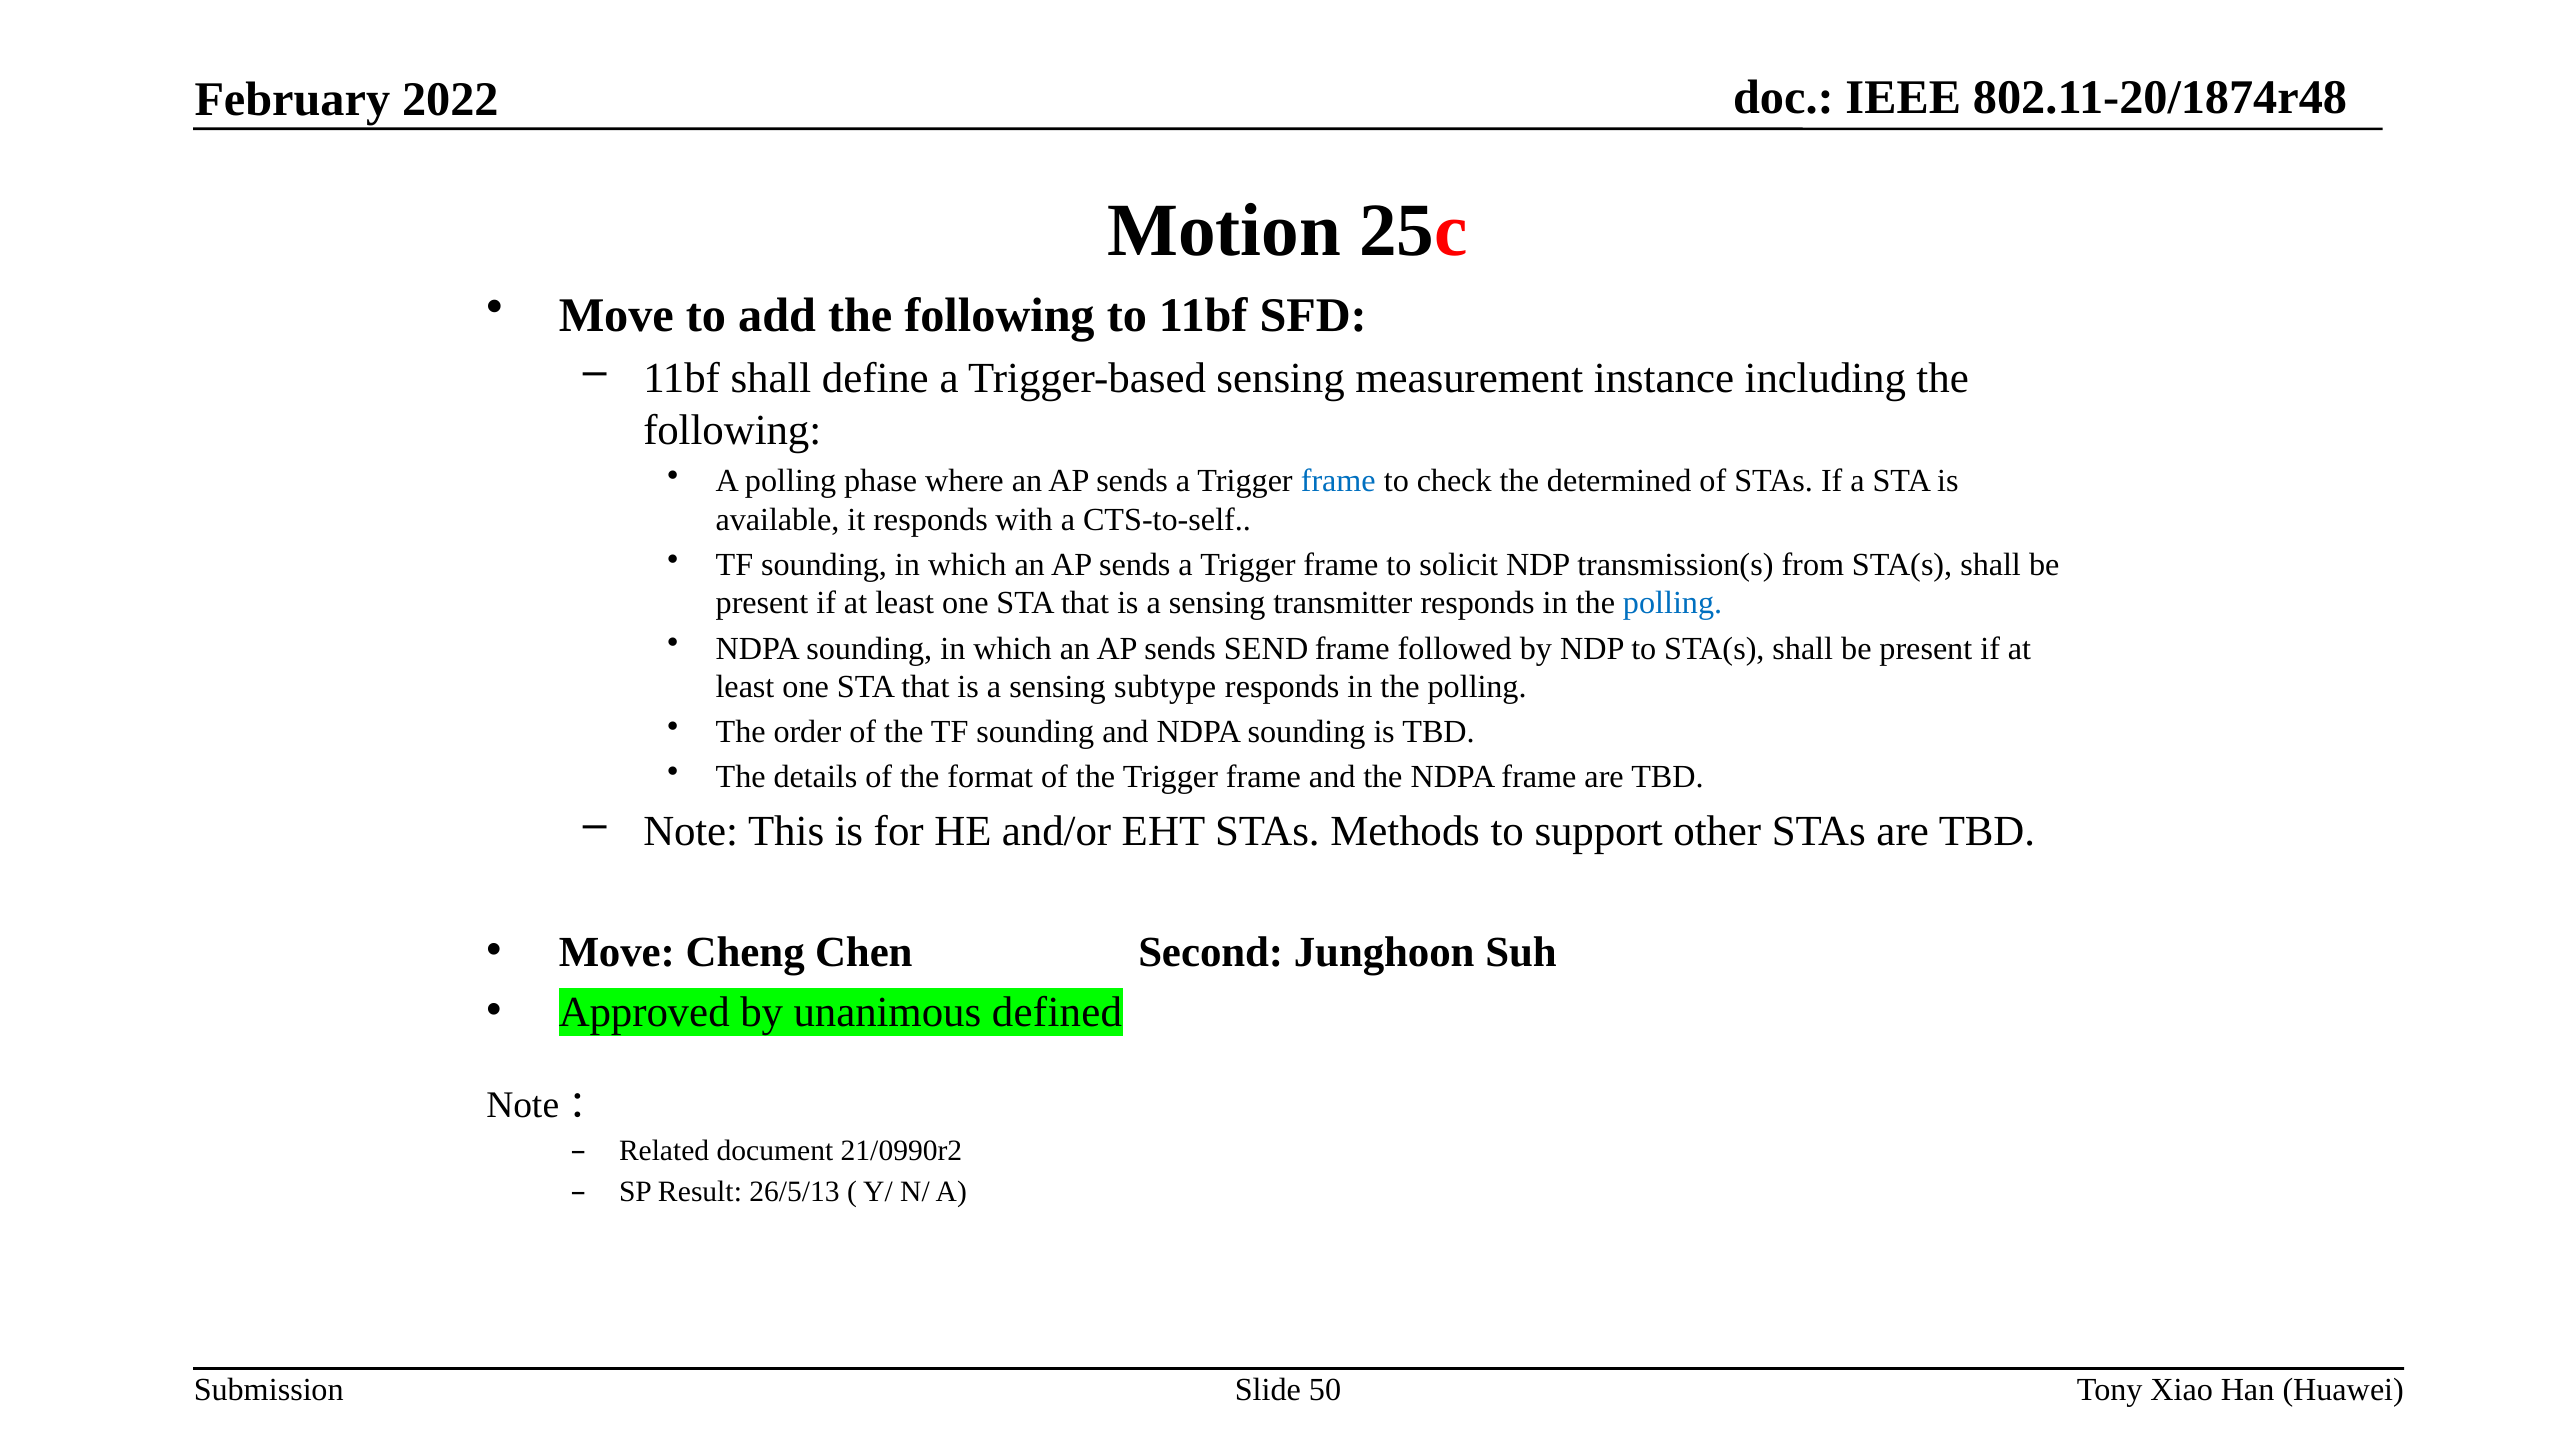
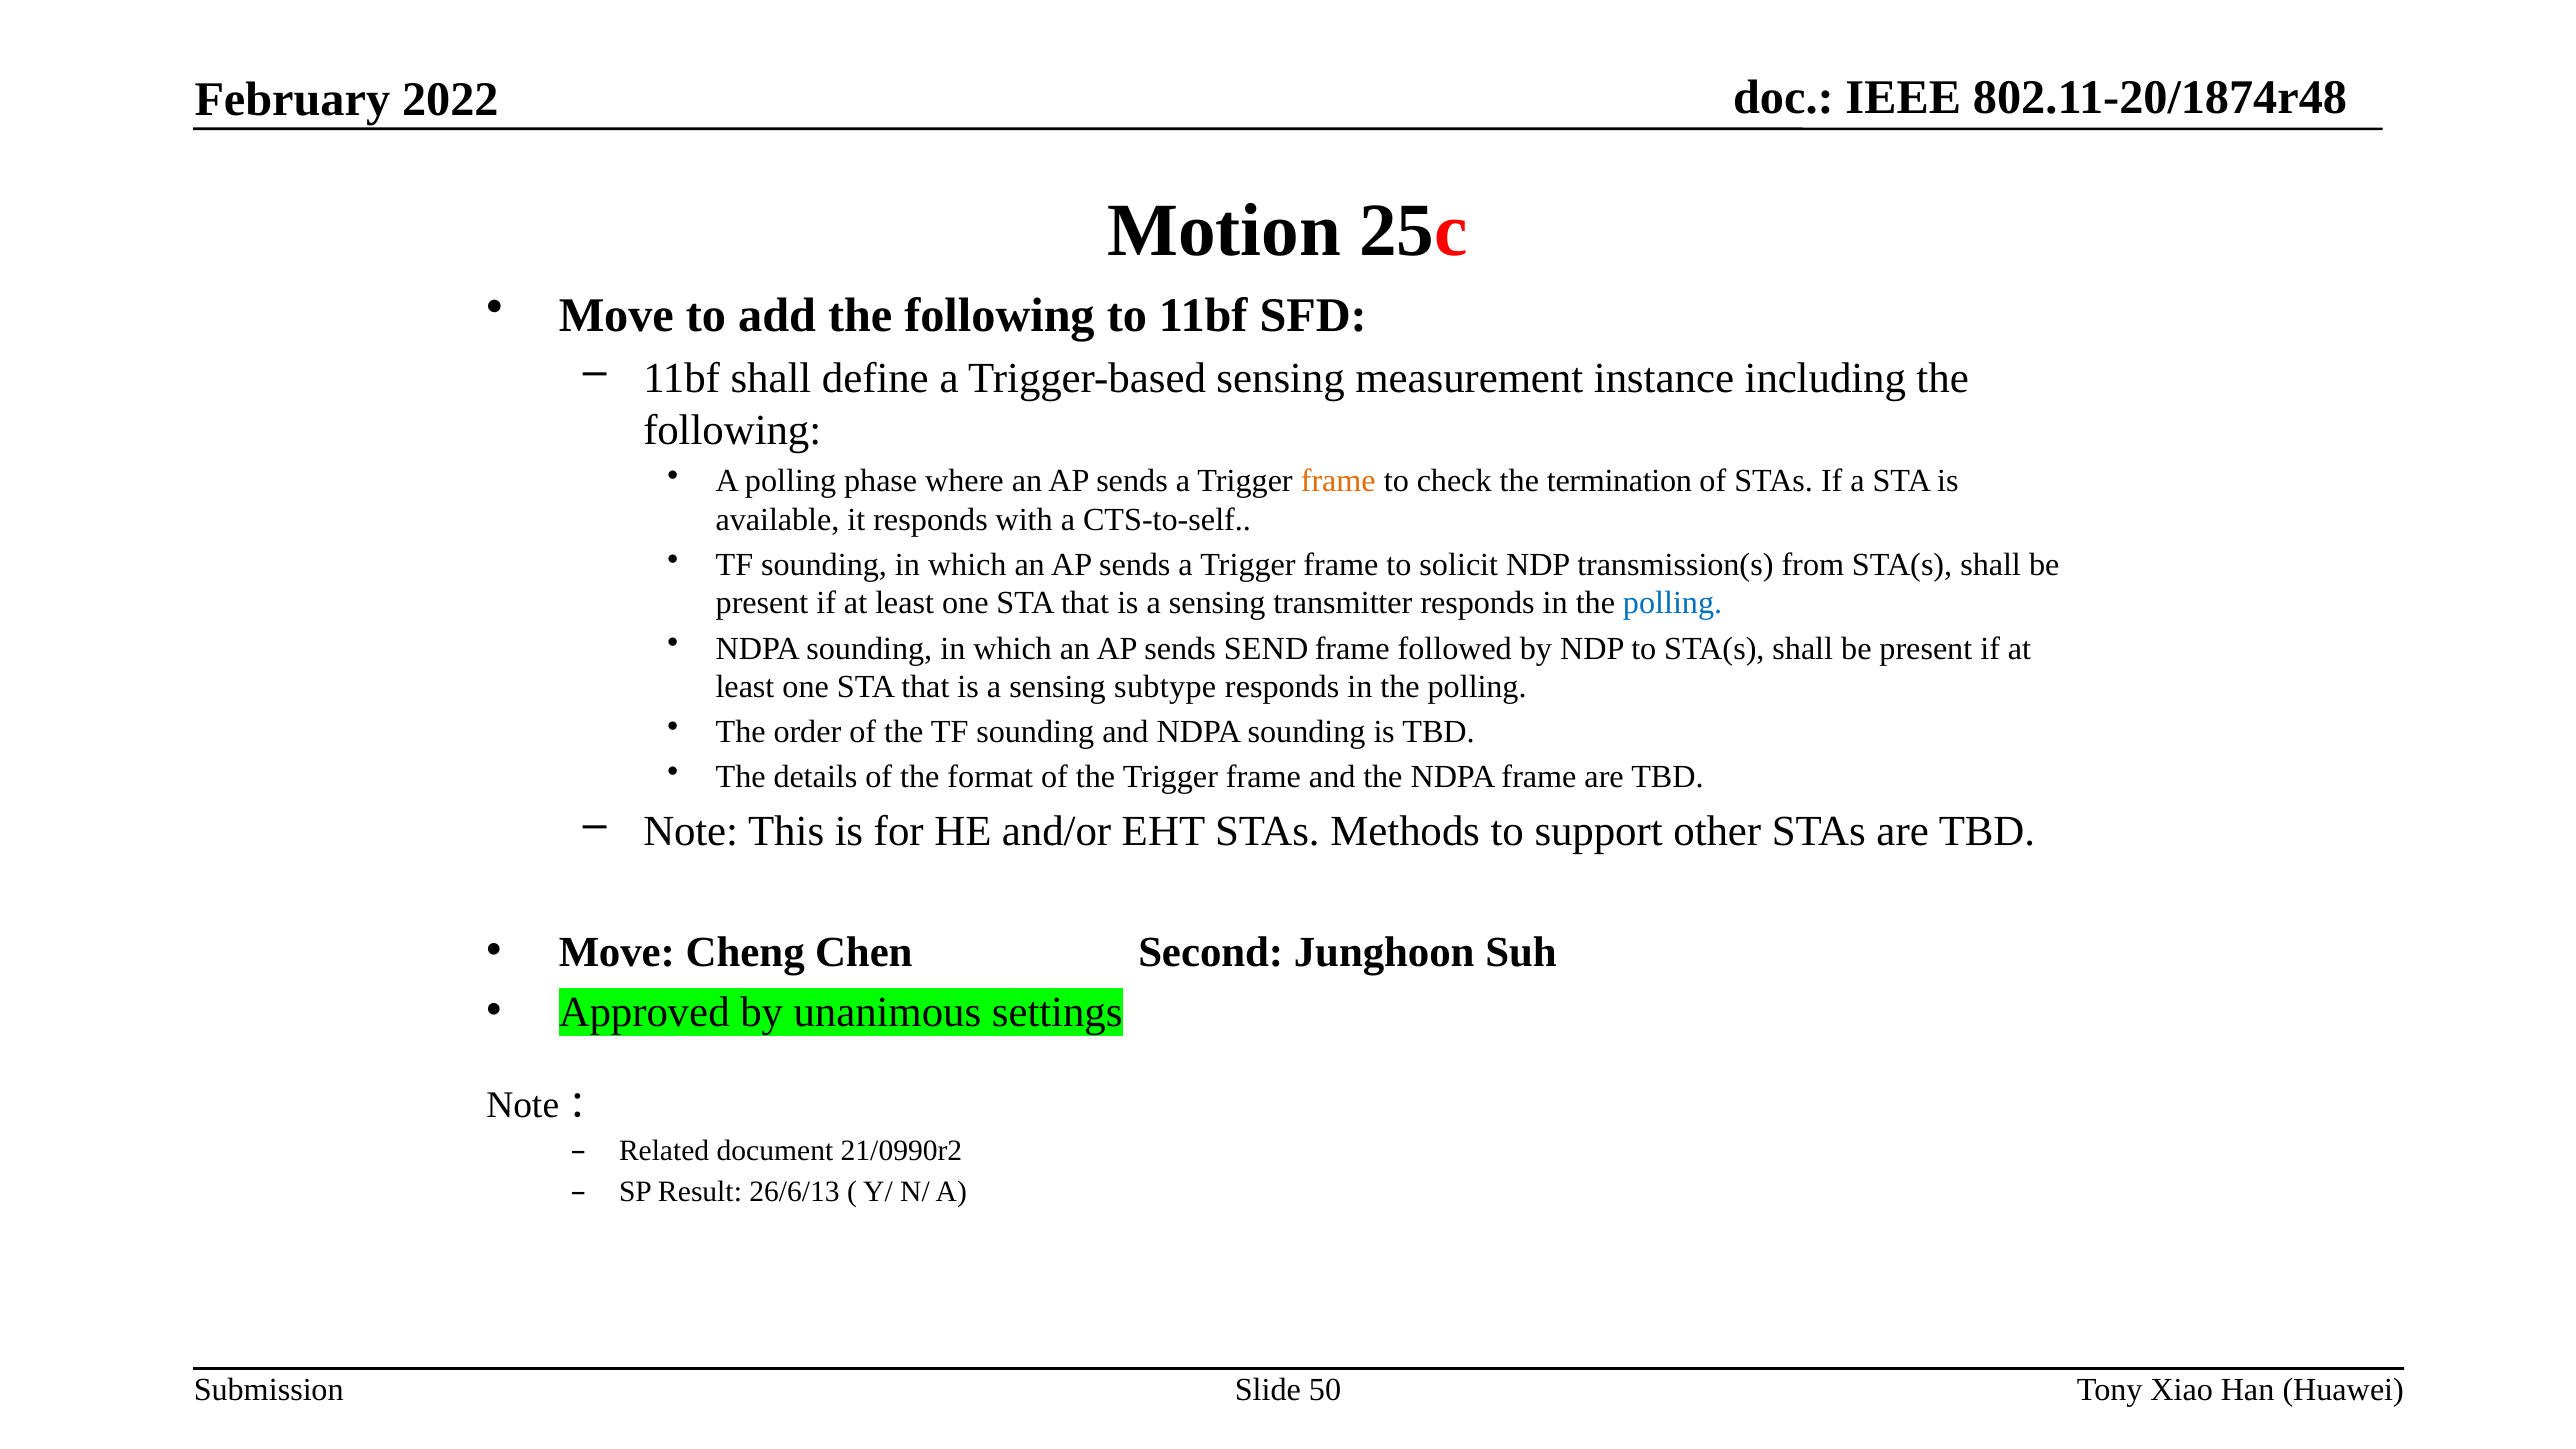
frame colour: blue -> orange (1338, 481)
determined: determined -> termination (1619, 481)
defined: defined -> settings (1057, 1012)
26/5/13: 26/5/13 -> 26/6/13 (794, 1192)
